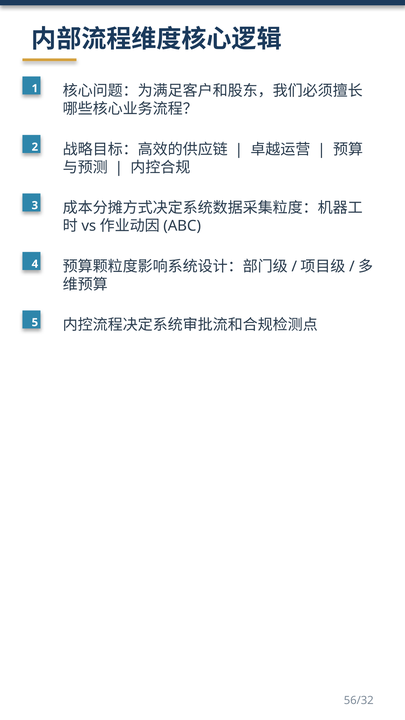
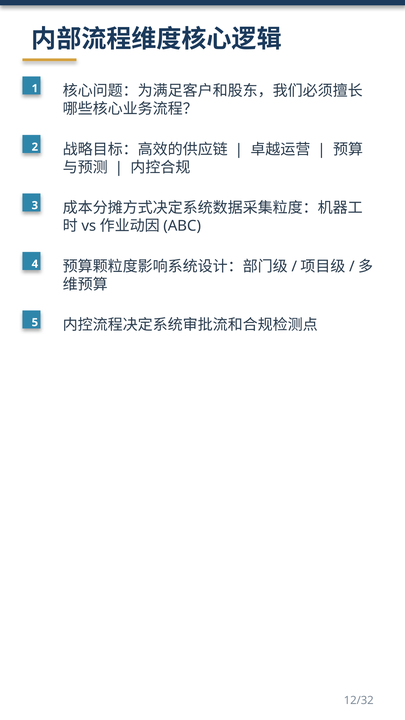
56/32: 56/32 -> 12/32 (359, 700)
